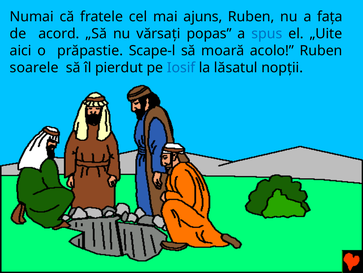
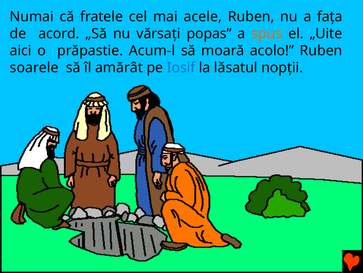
ajuns: ajuns -> acele (203, 17)
spus colour: blue -> orange (267, 34)
Scape-l: Scape-l -> Acum-l (152, 51)
pierdut: pierdut -> amărât (119, 67)
